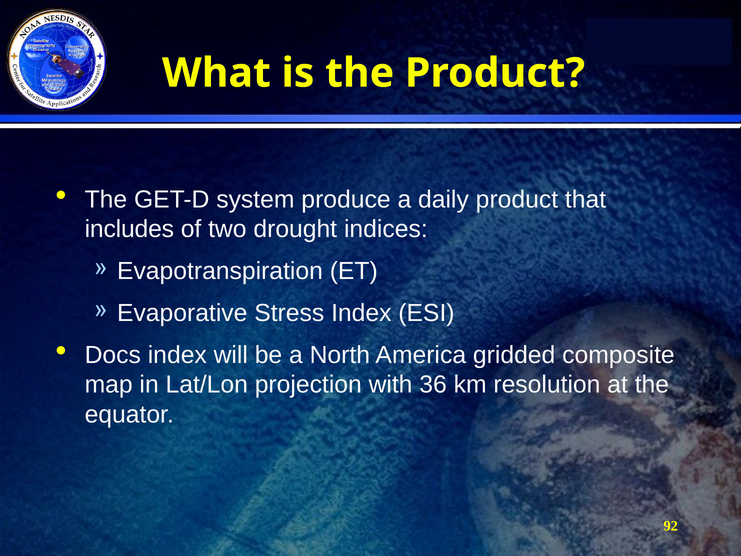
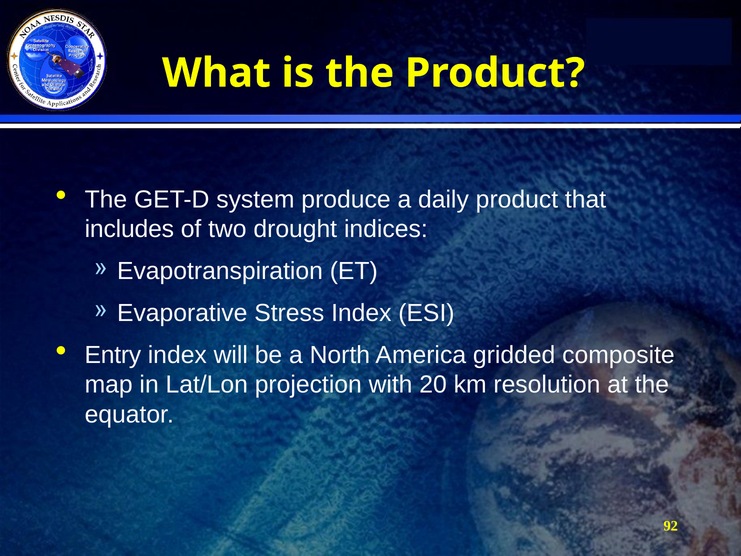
Docs: Docs -> Entry (113, 355)
36: 36 -> 20 (433, 385)
